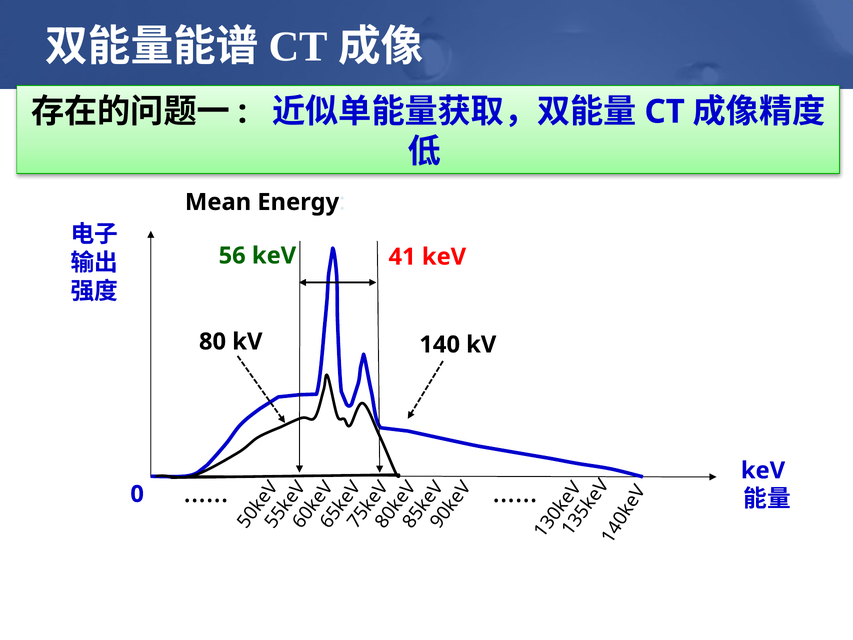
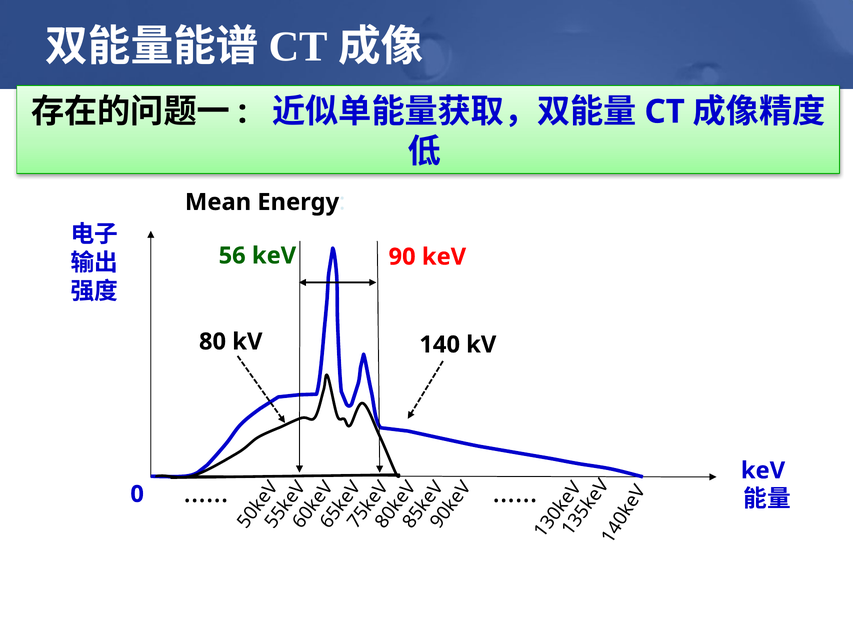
41: 41 -> 90 (402, 257)
